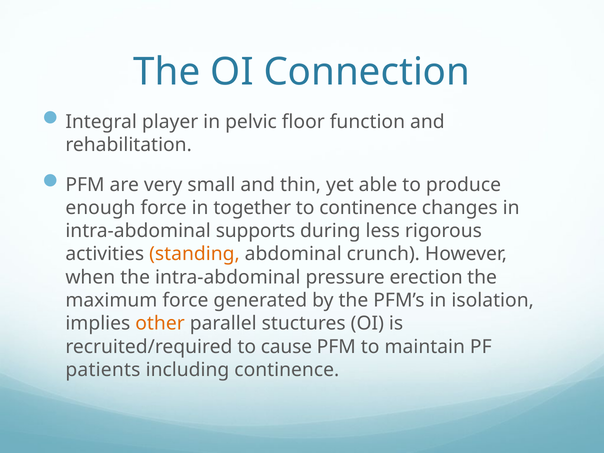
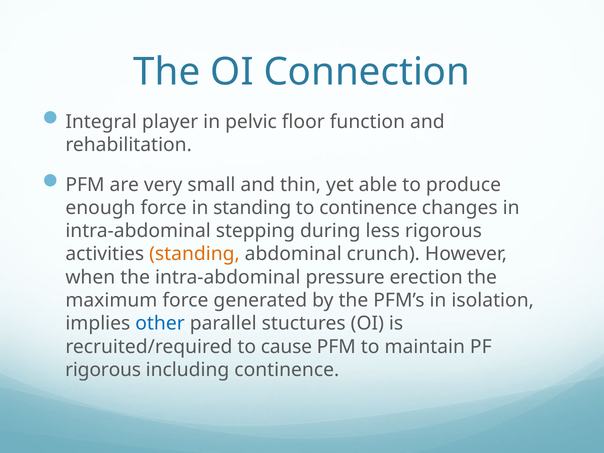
in together: together -> standing (252, 208)
supports: supports -> stepping (255, 231)
other colour: orange -> blue (160, 324)
patients: patients -> rigorous (103, 370)
